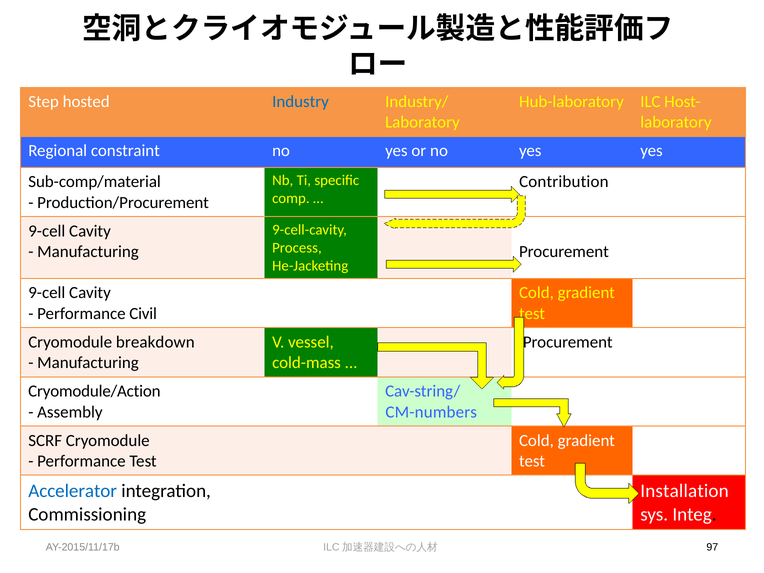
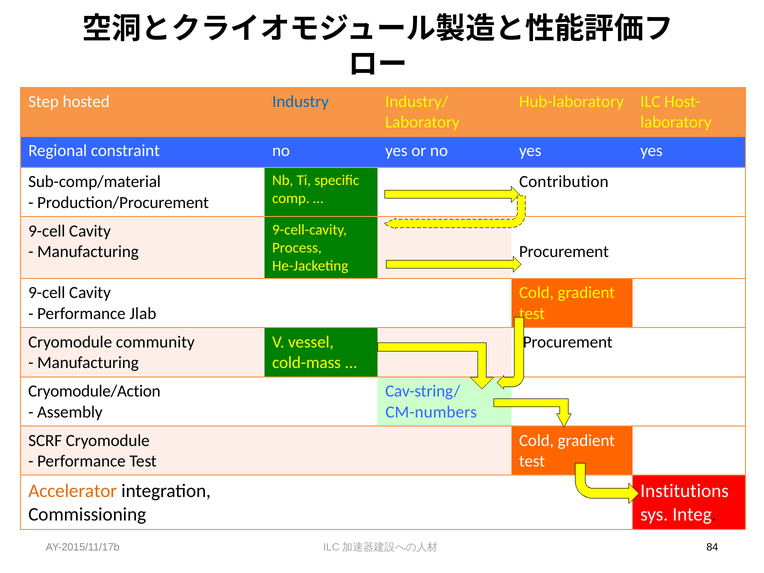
Civil: Civil -> Jlab (143, 314)
breakdown: breakdown -> community (155, 342)
Accelerator colour: blue -> orange (73, 491)
Installation: Installation -> Institutions (685, 491)
97: 97 -> 84 (712, 547)
